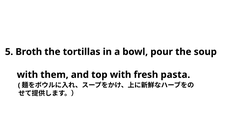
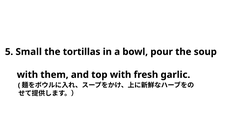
Broth: Broth -> Small (29, 52)
pasta: pasta -> garlic (175, 75)
